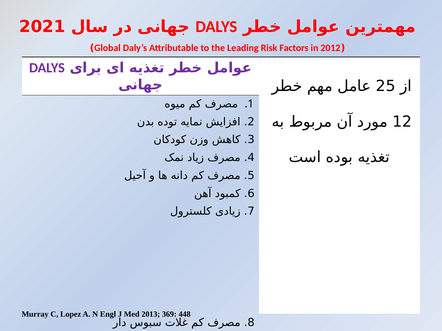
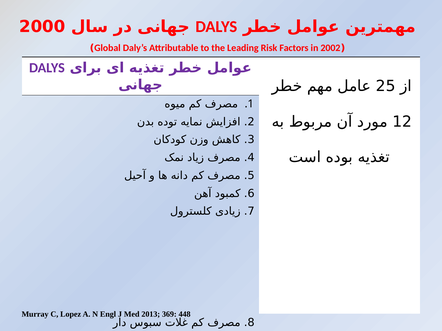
2021: 2021 -> 2000 (42, 27)
2012: 2012 -> 2002 (330, 48)
